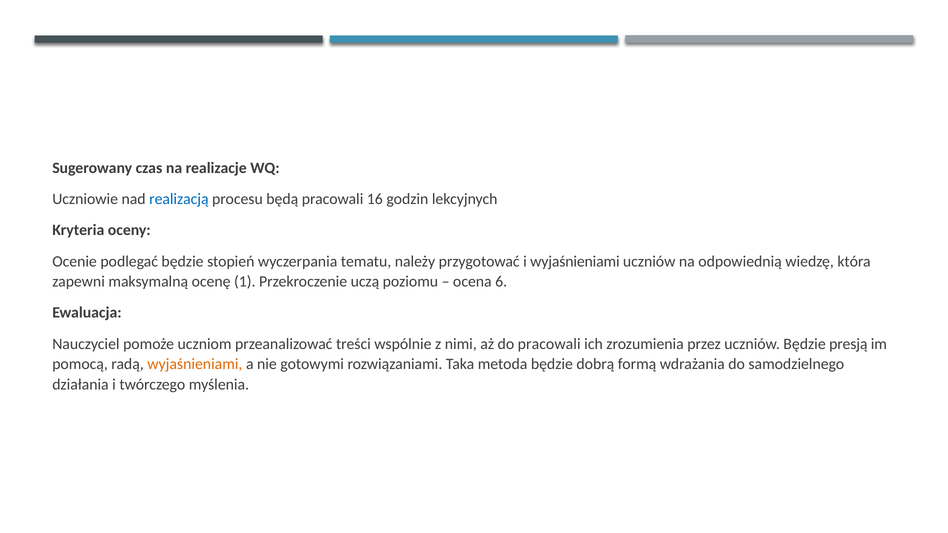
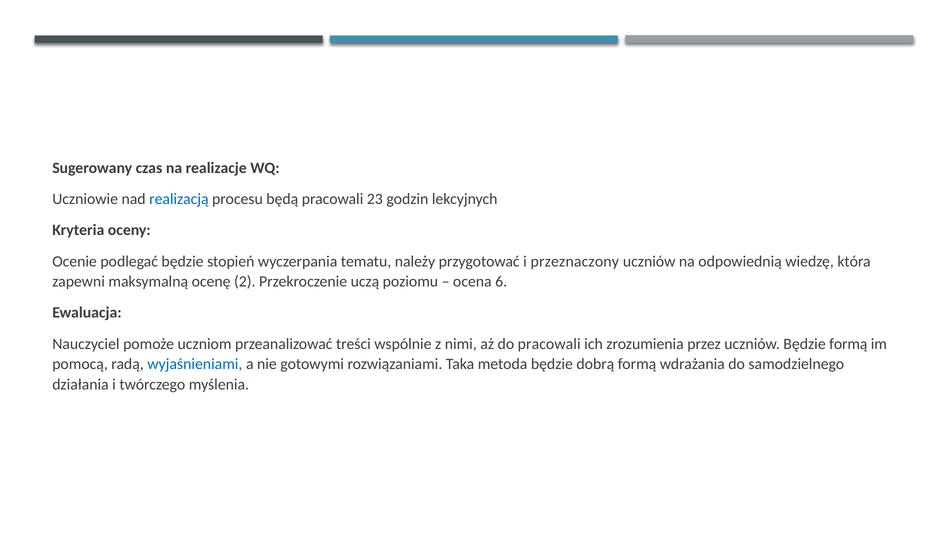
16: 16 -> 23 (375, 199)
i wyjaśnieniami: wyjaśnieniami -> przeznaczony (575, 261)
1: 1 -> 2 (245, 282)
Będzie presją: presją -> formą (848, 344)
wyjaśnieniami colour: orange -> blue (195, 364)
